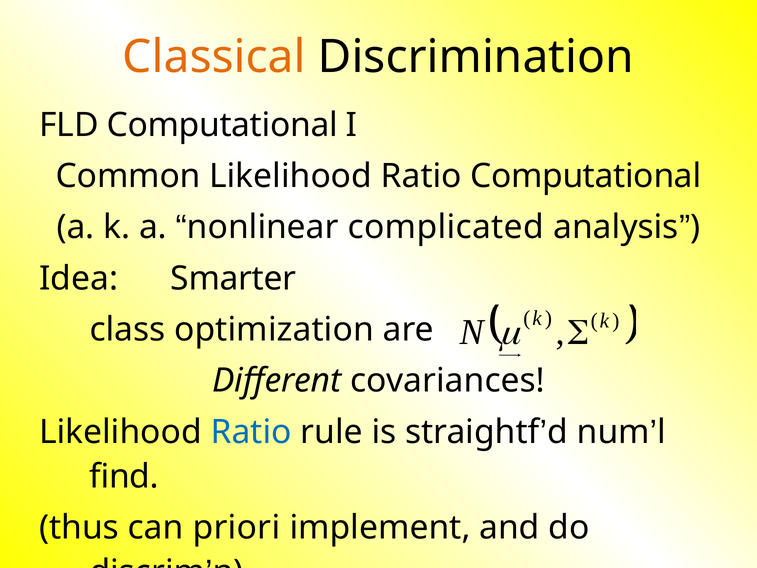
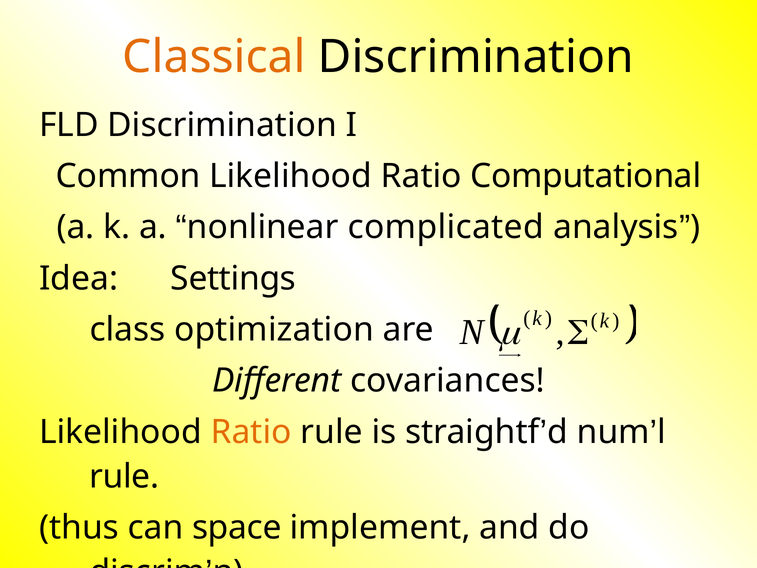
FLD Computational: Computational -> Discrimination (222, 125)
Smarter: Smarter -> Settings (233, 278)
Ratio colour: blue -> orange (251, 432)
find: find -> rule (124, 476)
priori: priori -> space (237, 527)
